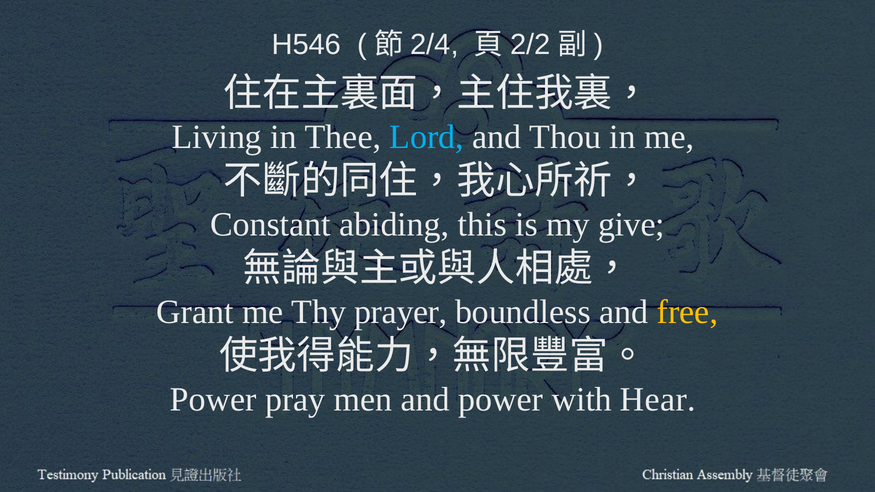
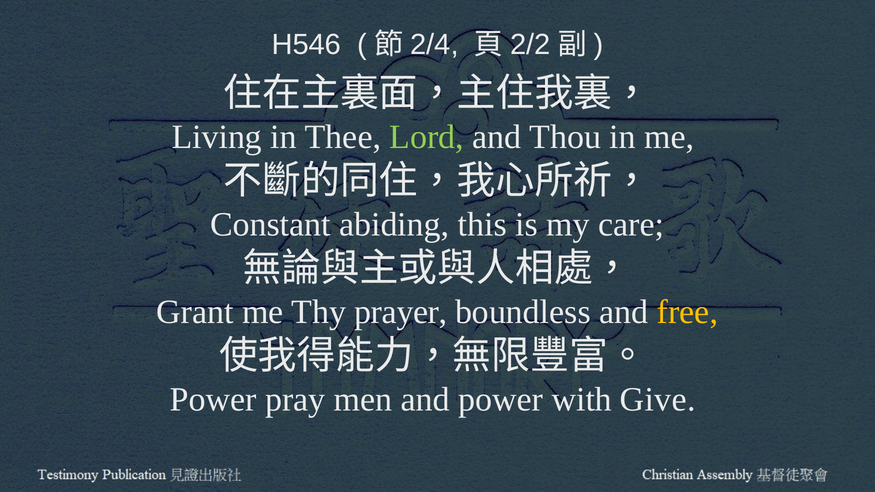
Lord colour: light blue -> light green (427, 137)
give: give -> care (631, 224)
Hear: Hear -> Give (658, 399)
